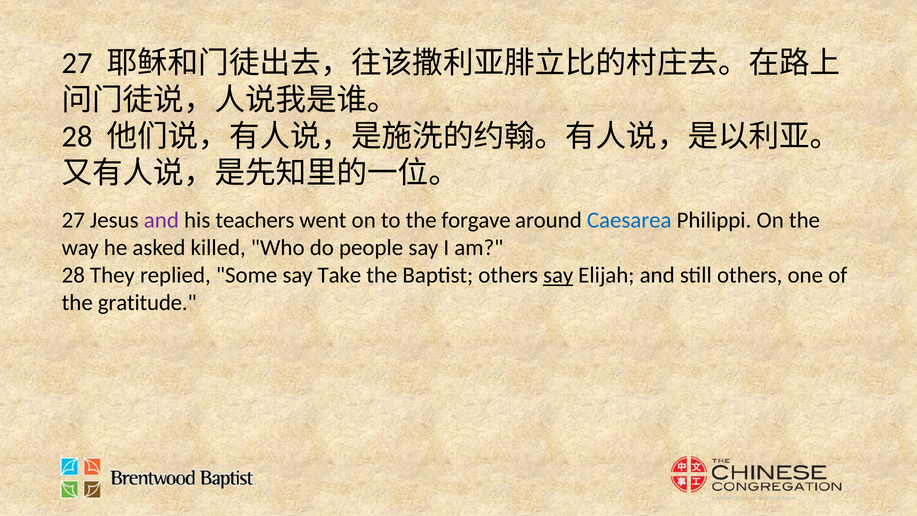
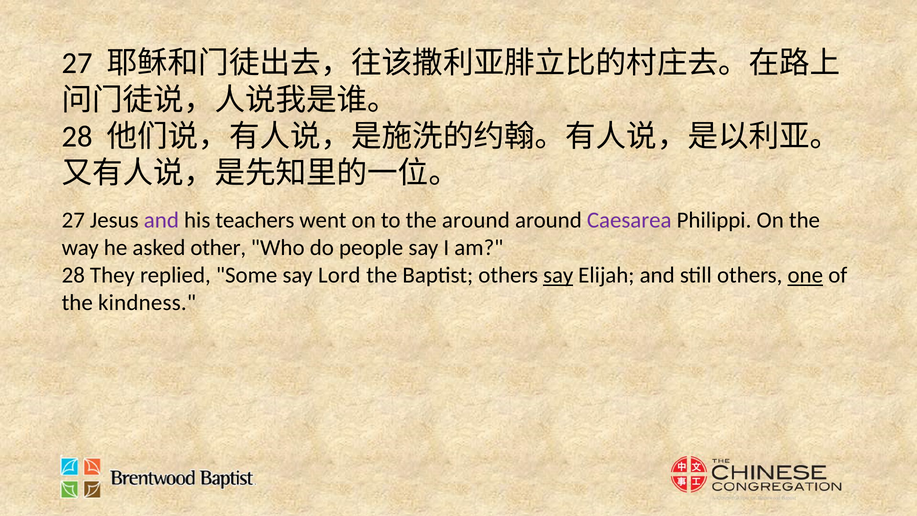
the forgave: forgave -> around (476, 220)
Caesarea colour: blue -> purple (629, 220)
killed: killed -> other (218, 248)
Take: Take -> Lord (339, 275)
one underline: none -> present (805, 275)
gratitude: gratitude -> kindness (147, 303)
